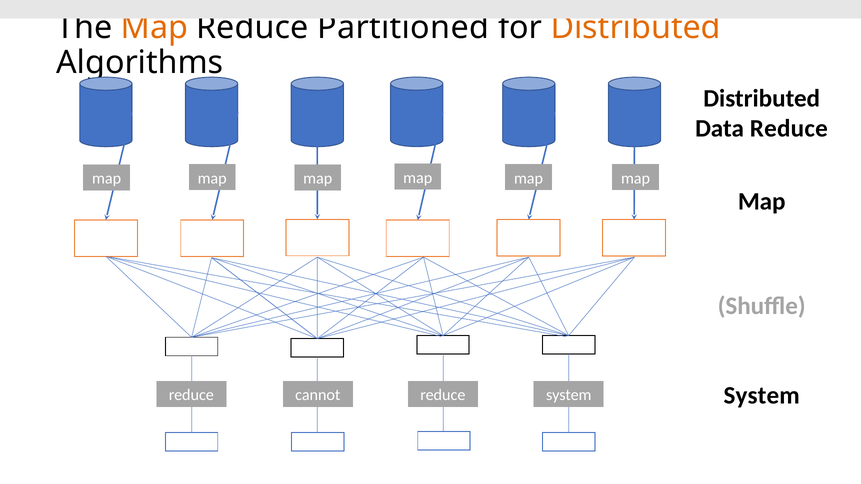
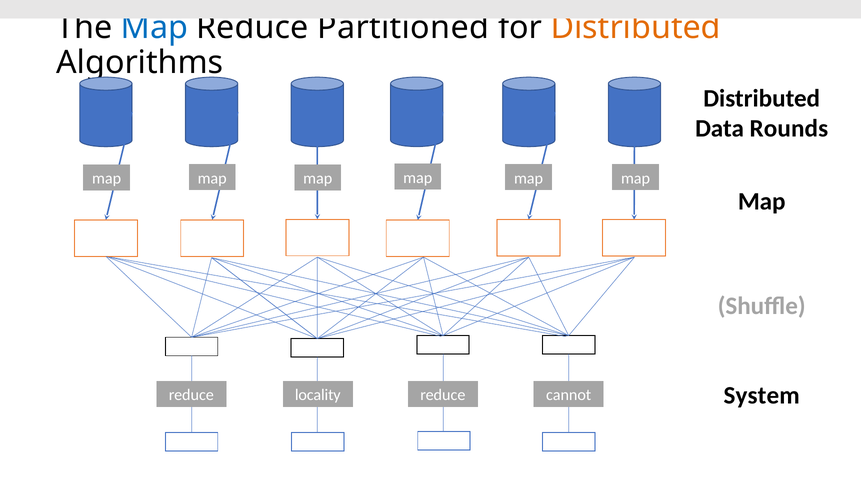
Map colour: orange -> blue (154, 28)
Data Reduce: Reduce -> Rounds (789, 128)
cannot: cannot -> locality (318, 395)
reduce system: system -> cannot (569, 395)
